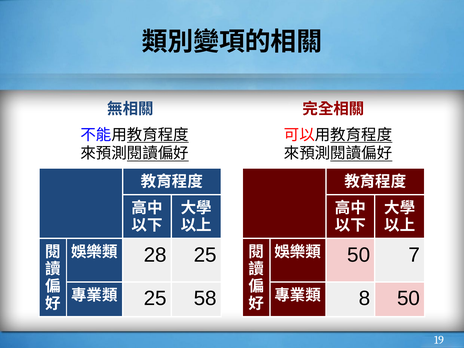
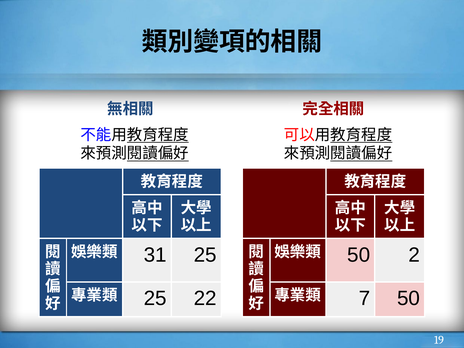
28: 28 -> 31 (155, 255)
7: 7 -> 2 (414, 255)
58: 58 -> 22 (205, 298)
8: 8 -> 7 (364, 298)
